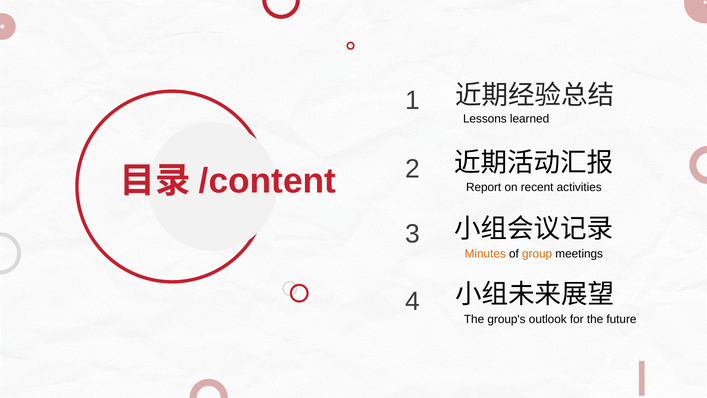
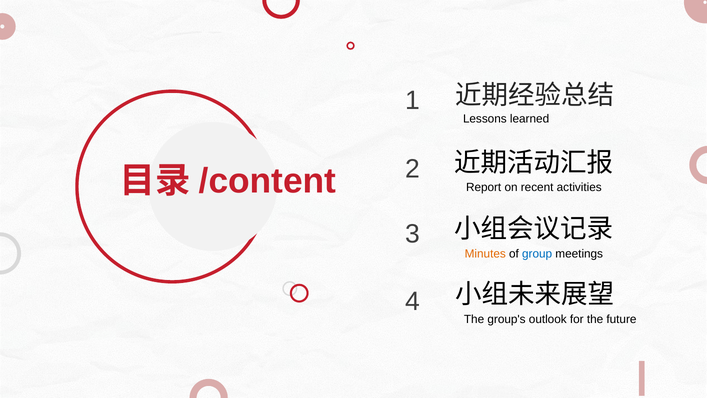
group colour: orange -> blue (537, 254)
